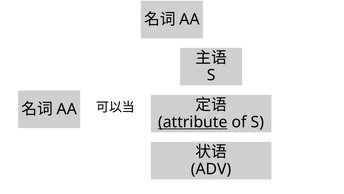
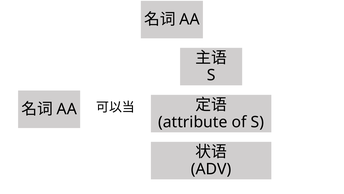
attribute underline: present -> none (193, 122)
